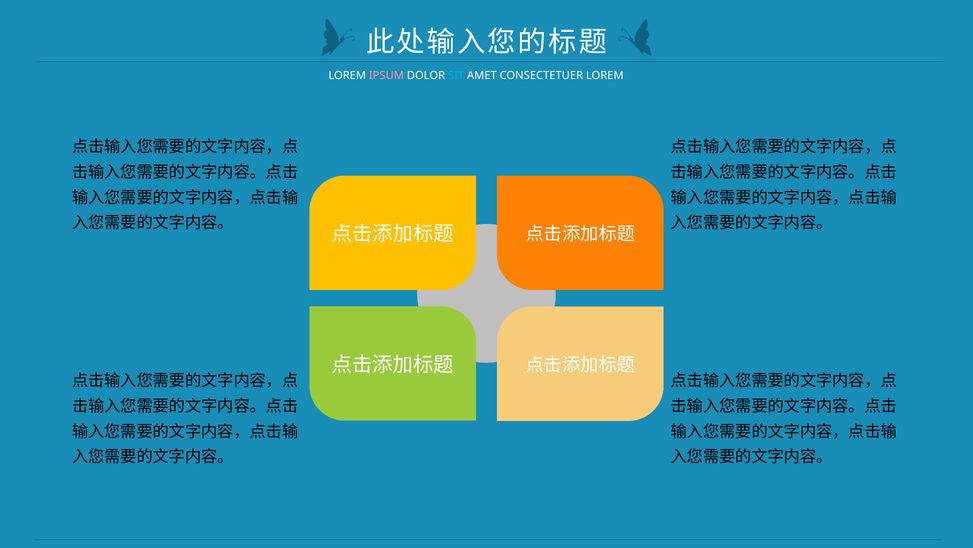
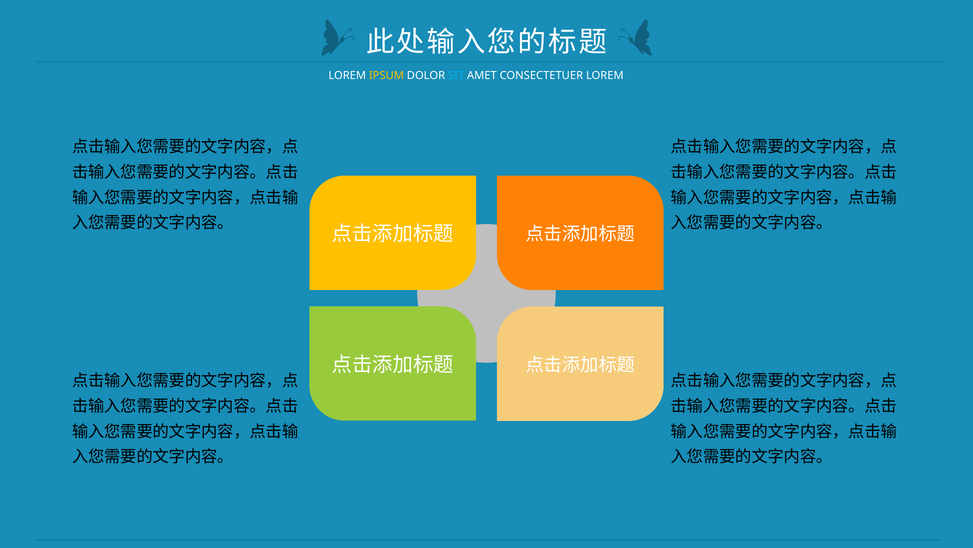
IPSUM colour: pink -> yellow (386, 75)
